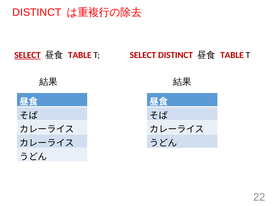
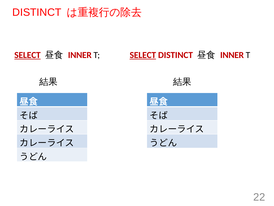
TABLE: TABLE -> INNER (80, 55)
SELECT underline: none -> present (143, 55)
TABLE: TABLE -> INNER (232, 55)
